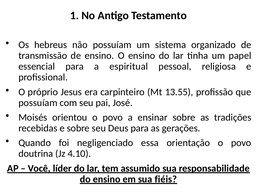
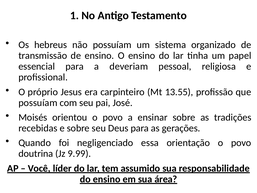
espiritual: espiritual -> deveriam (129, 66)
4.10: 4.10 -> 9.99 (79, 153)
fiéis: fiéis -> área (166, 179)
